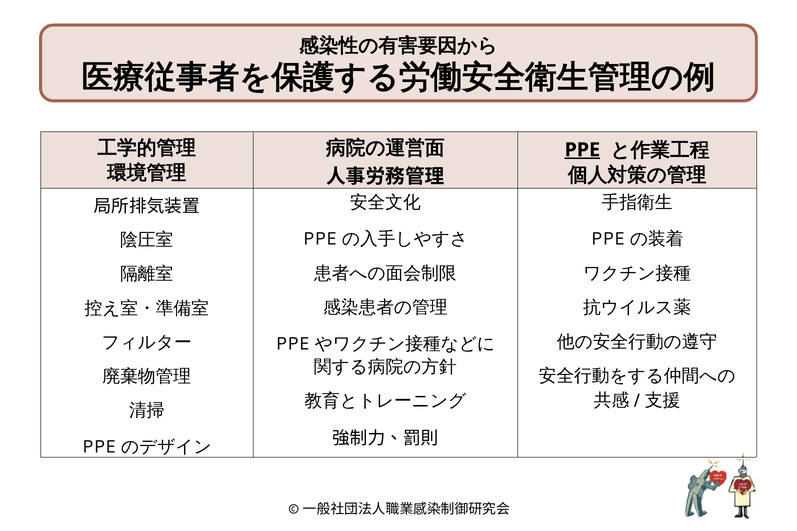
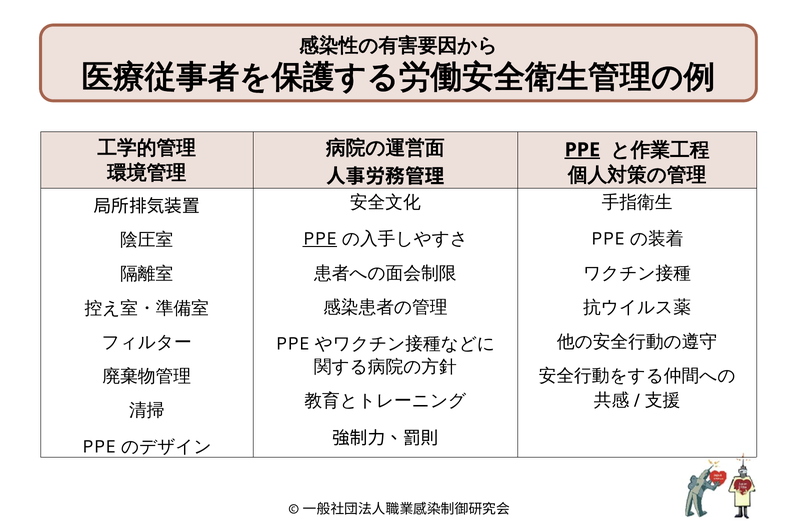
PPE underline: none -> present (320, 239)
